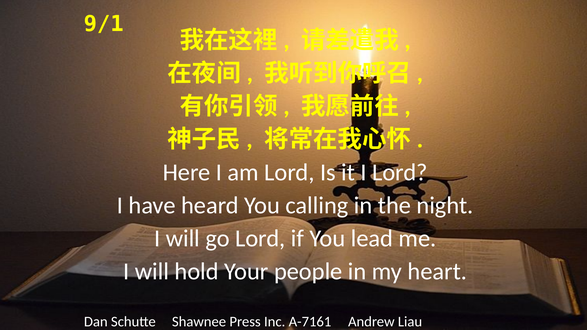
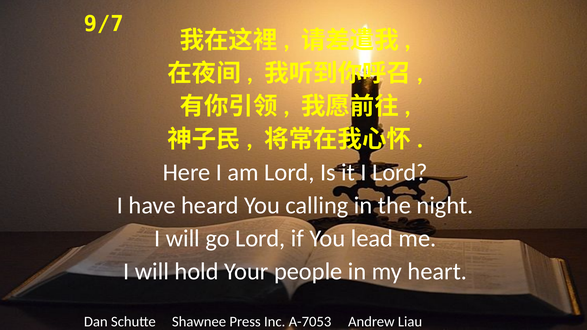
9/1: 9/1 -> 9/7 (104, 24)
A-7161: A-7161 -> A-7053 (310, 322)
